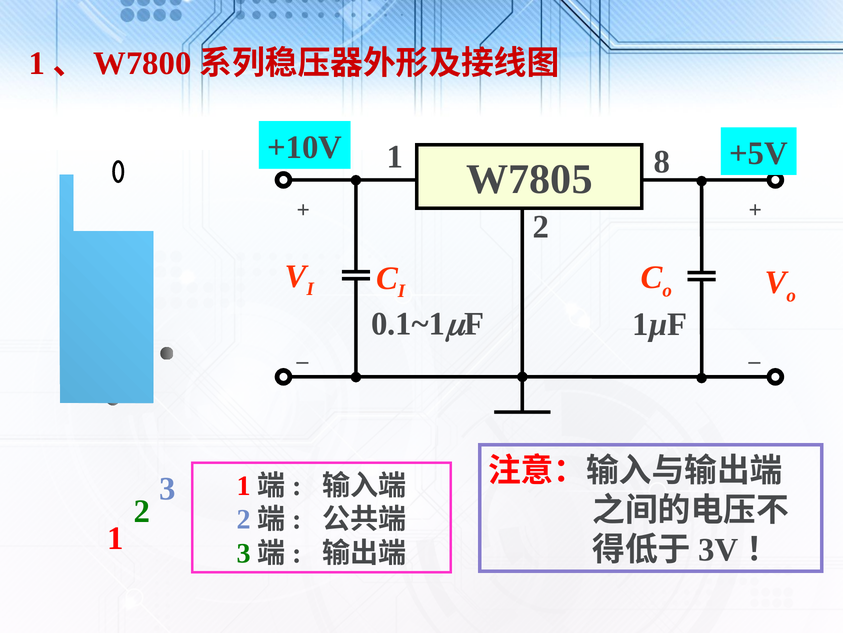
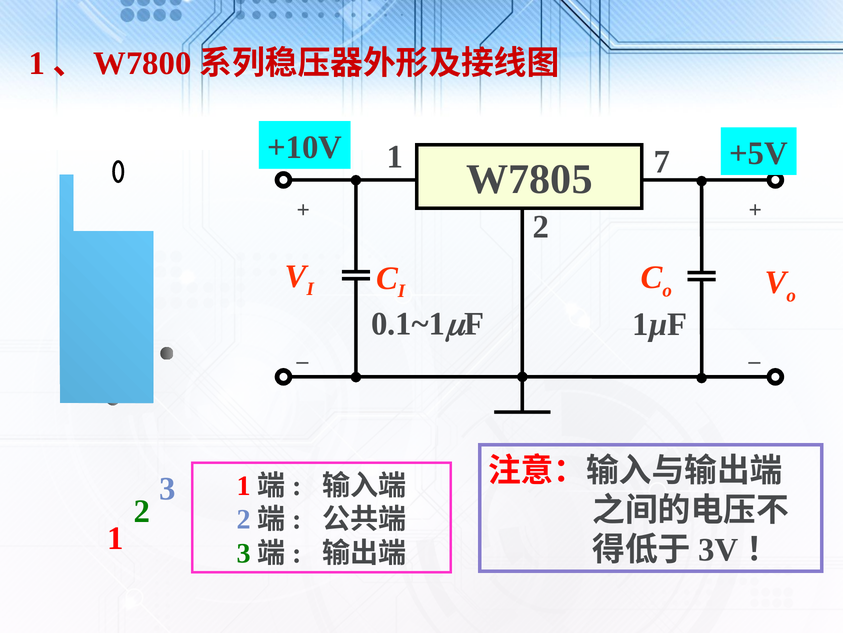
8: 8 -> 7 (662, 162)
